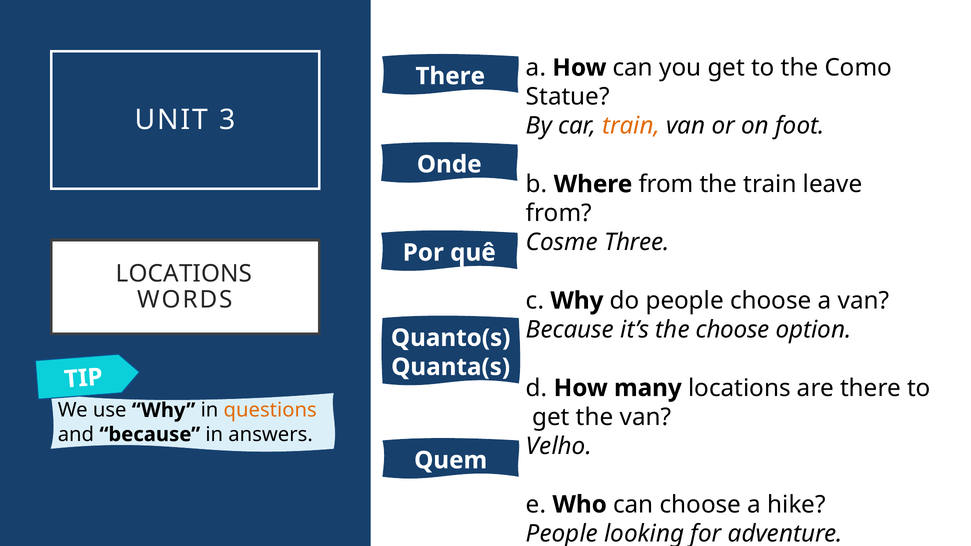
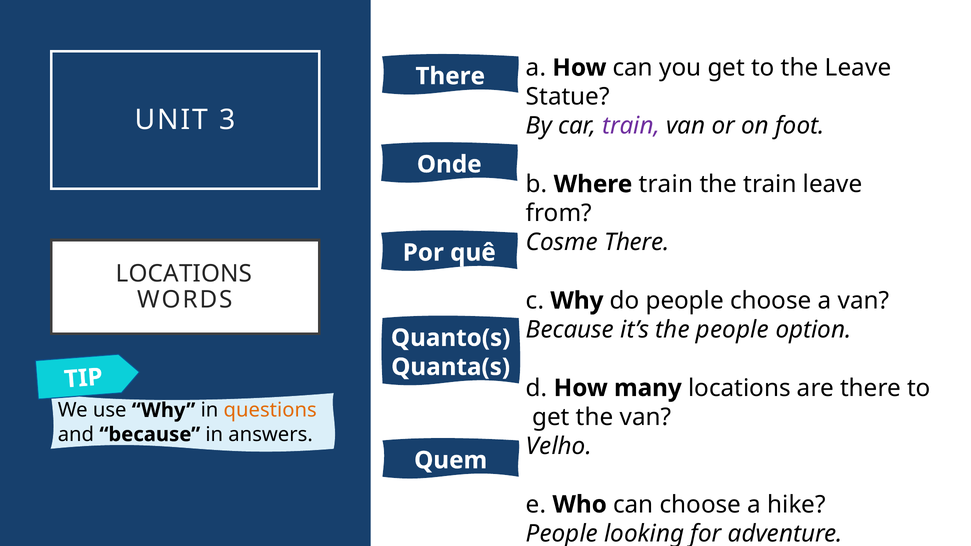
the Como: Como -> Leave (858, 68)
train colour: orange -> purple (631, 126)
Where from: from -> train (666, 184)
Cosme Three: Three -> There (637, 243)
the choose: choose -> people (732, 330)
